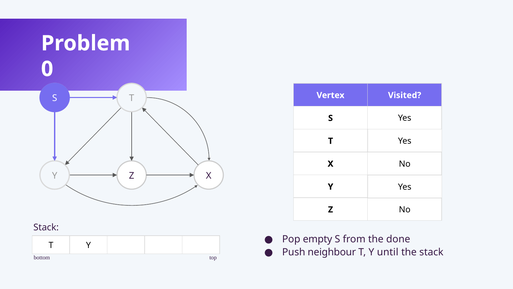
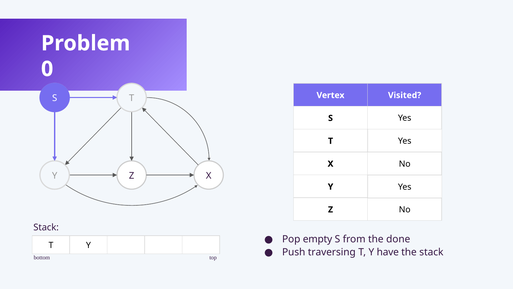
neighbour: neighbour -> traversing (332, 252)
until: until -> have (388, 252)
